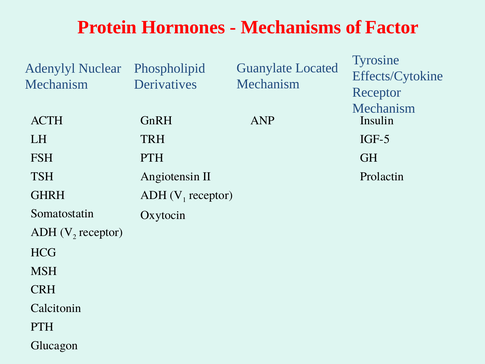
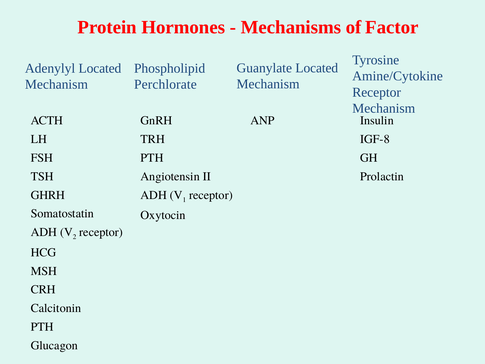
Adenylyl Nuclear: Nuclear -> Located (100, 68)
Effects/Cytokine: Effects/Cytokine -> Amine/Cytokine (398, 76)
Derivatives: Derivatives -> Perchlorate (165, 84)
IGF-5: IGF-5 -> IGF-8 (375, 139)
